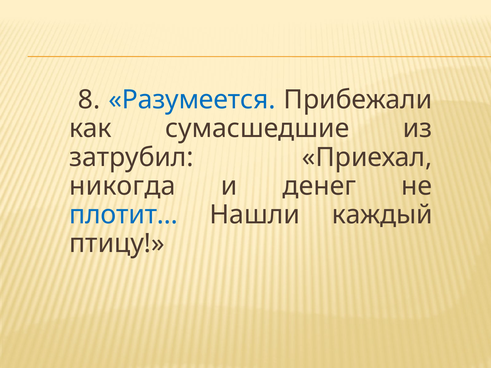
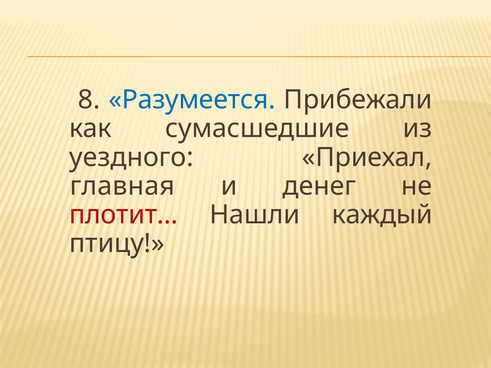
затрубил: затрубил -> уездного (131, 157)
никогда: никогда -> главная (122, 186)
плотит… colour: blue -> red (124, 215)
